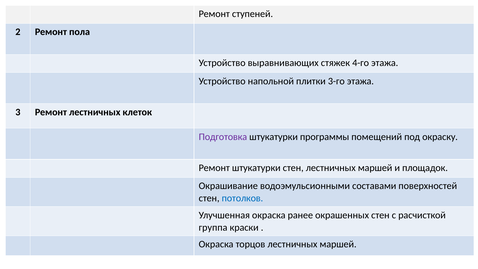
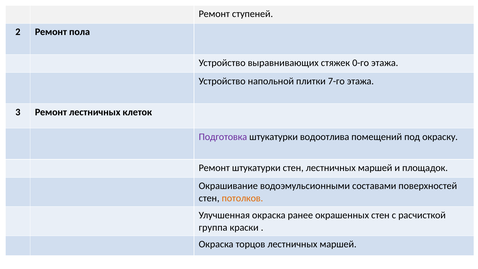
4-го: 4-го -> 0-го (361, 63)
3-го: 3-го -> 7-го (336, 81)
программы: программы -> водоотлива (325, 137)
потолков colour: blue -> orange (242, 198)
